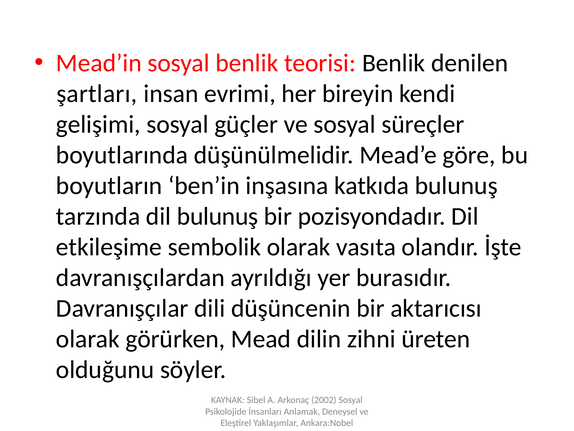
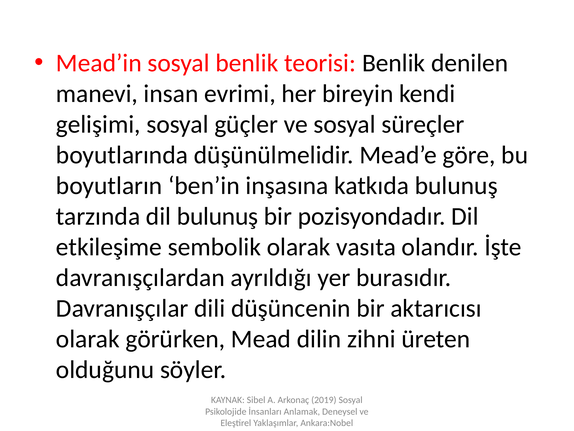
şartları: şartları -> manevi (97, 94)
2002: 2002 -> 2019 (324, 400)
